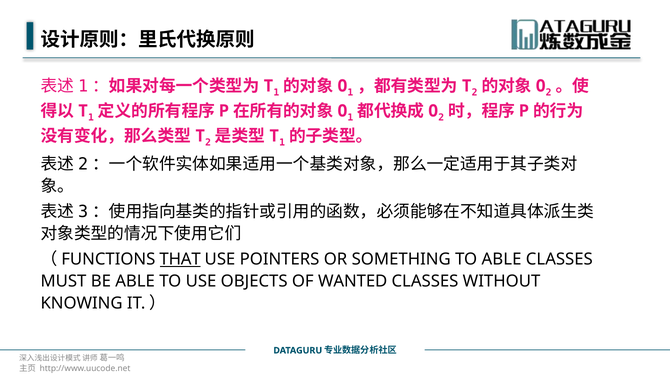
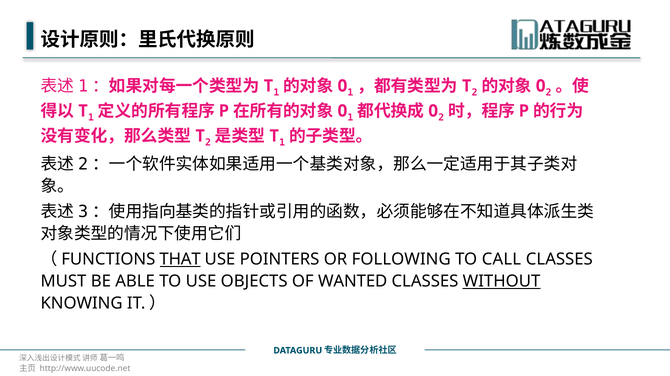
SOMETHING: SOMETHING -> FOLLOWING (401, 260)
TO ABLE: ABLE -> CALL (501, 260)
WITHOUT underline: none -> present (502, 282)
